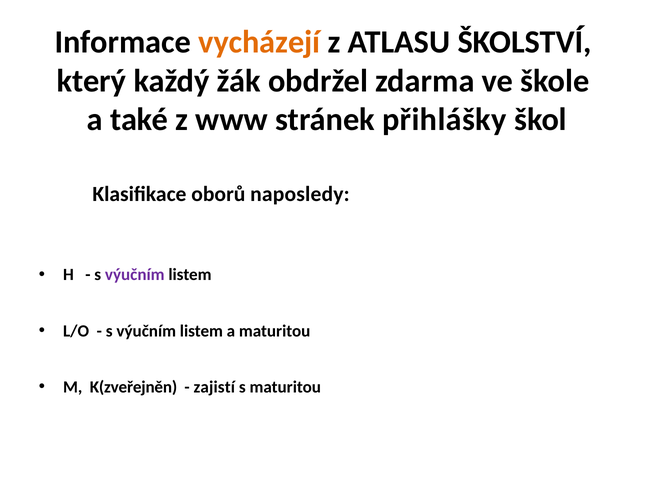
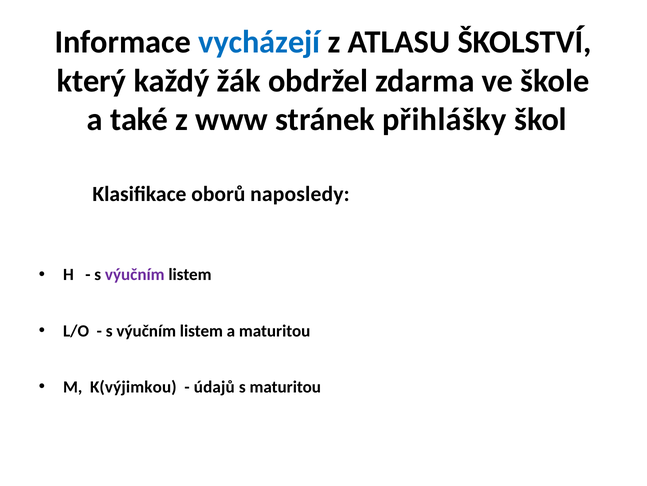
vycházejí colour: orange -> blue (259, 42)
K(zveřejněn: K(zveřejněn -> K(výjimkou (133, 386)
zajistí: zajistí -> údajů (214, 386)
